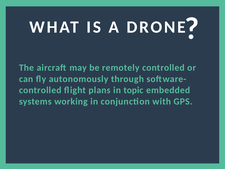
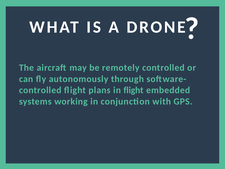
in topic: topic -> flight (134, 90)
